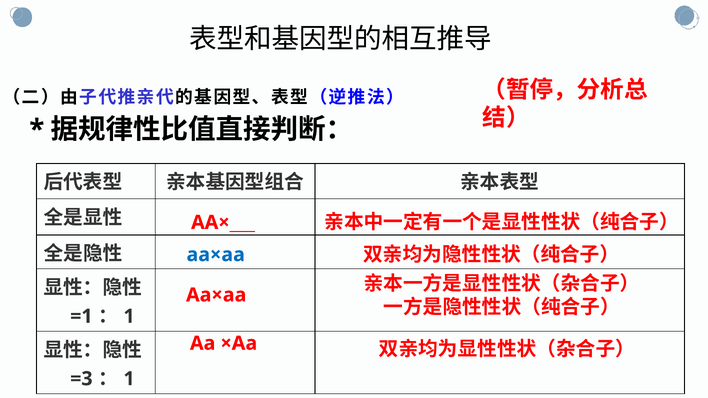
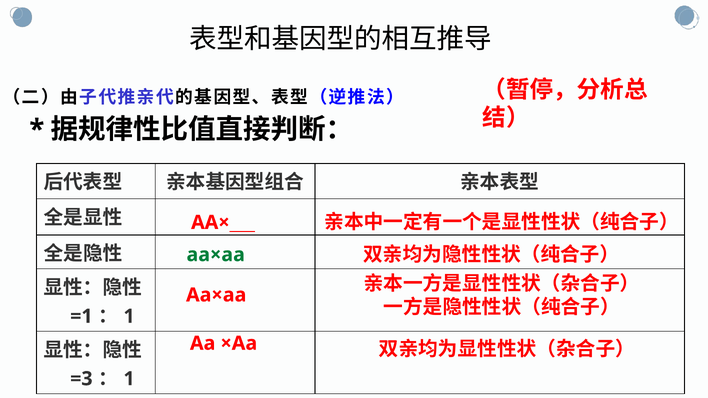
aa×aa colour: blue -> green (216, 255)
